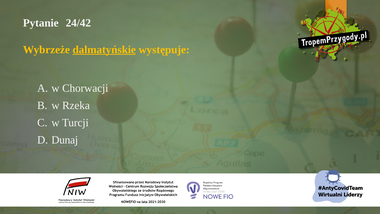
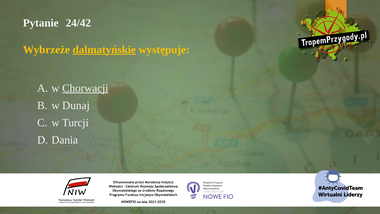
Chorwacji underline: none -> present (85, 88)
Rzeka: Rzeka -> Dunaj (76, 105)
Dunaj: Dunaj -> Dania (65, 140)
